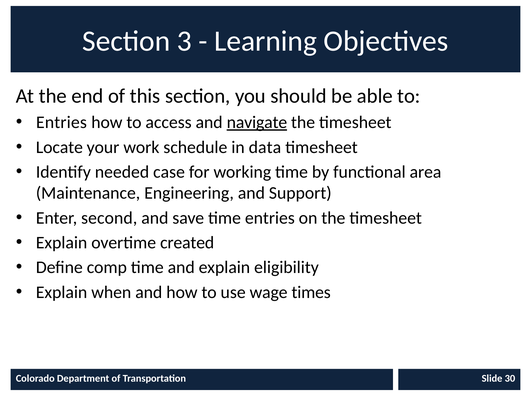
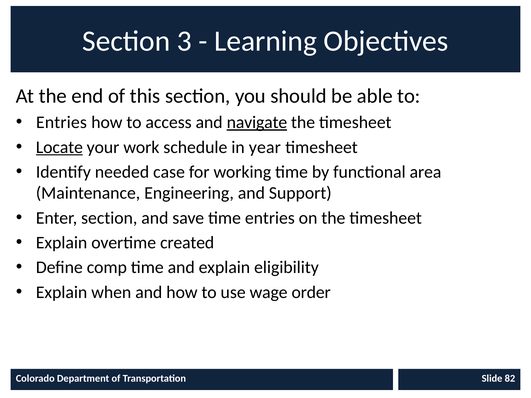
Locate underline: none -> present (59, 147)
data: data -> year (265, 147)
Enter second: second -> section (109, 218)
times: times -> order (311, 292)
30: 30 -> 82 (510, 379)
